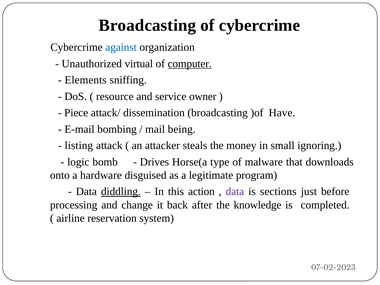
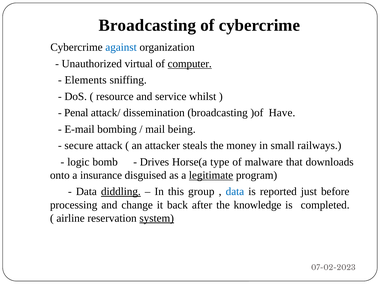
owner: owner -> whilst (203, 96)
Piece: Piece -> Penal (76, 113)
listing: listing -> secure (79, 146)
ignoring: ignoring -> railways (319, 146)
hardware: hardware -> insurance (101, 175)
legitimate underline: none -> present (211, 175)
action: action -> group (201, 192)
data colour: purple -> blue (235, 192)
sections: sections -> reported (278, 192)
system underline: none -> present (157, 218)
